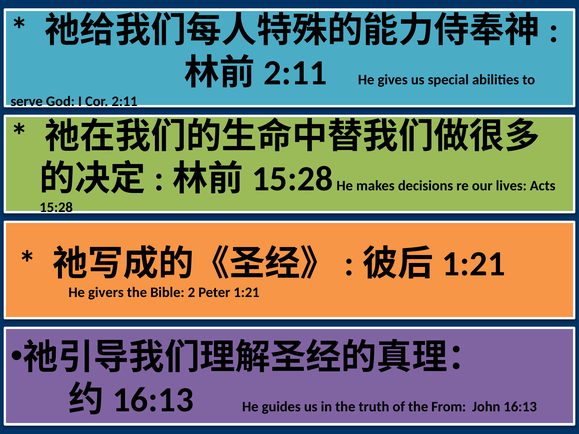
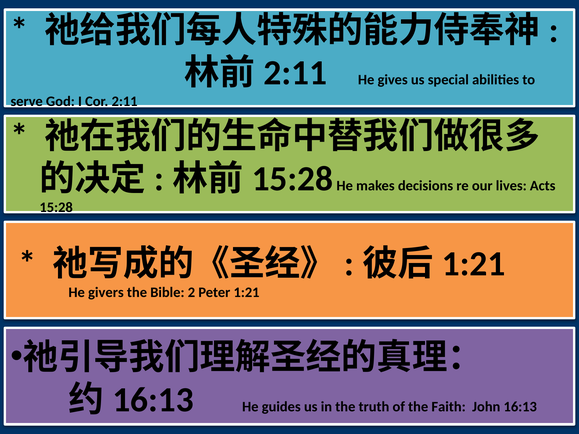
From: From -> Faith (449, 407)
